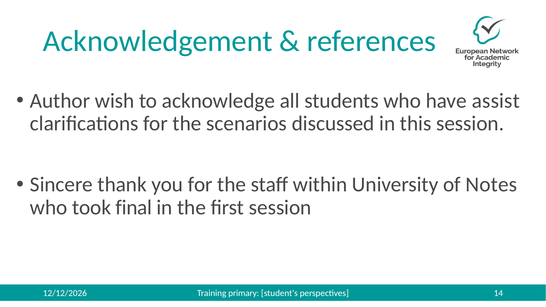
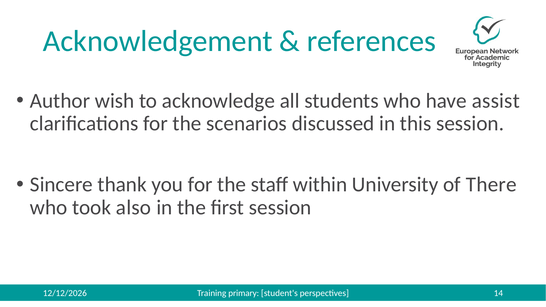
Notes: Notes -> There (491, 185)
final: final -> also (134, 208)
